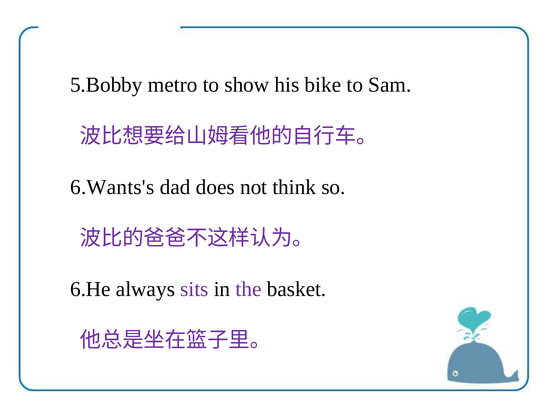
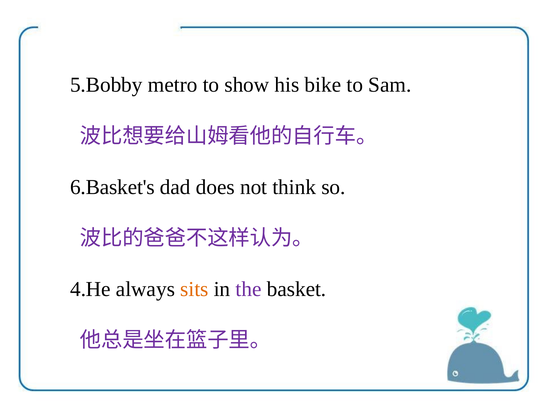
6.Wants's: 6.Wants's -> 6.Basket's (112, 187)
6.He: 6.He -> 4.He (90, 289)
sits colour: purple -> orange (194, 289)
